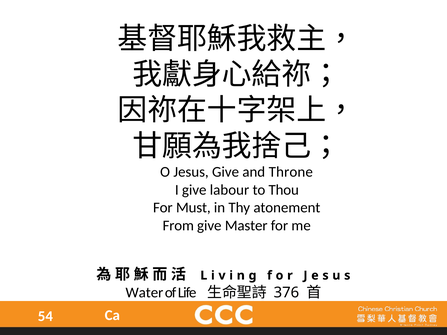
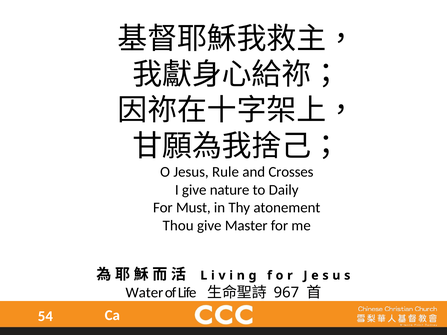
Jesus Give: Give -> Rule (226, 172)
Throne: Throne -> Crosses (291, 172)
labour: labour -> nature (230, 190)
Thou: Thou -> Daily (284, 190)
From: From -> Thou (178, 226)
376: 376 -> 967 (286, 293)
